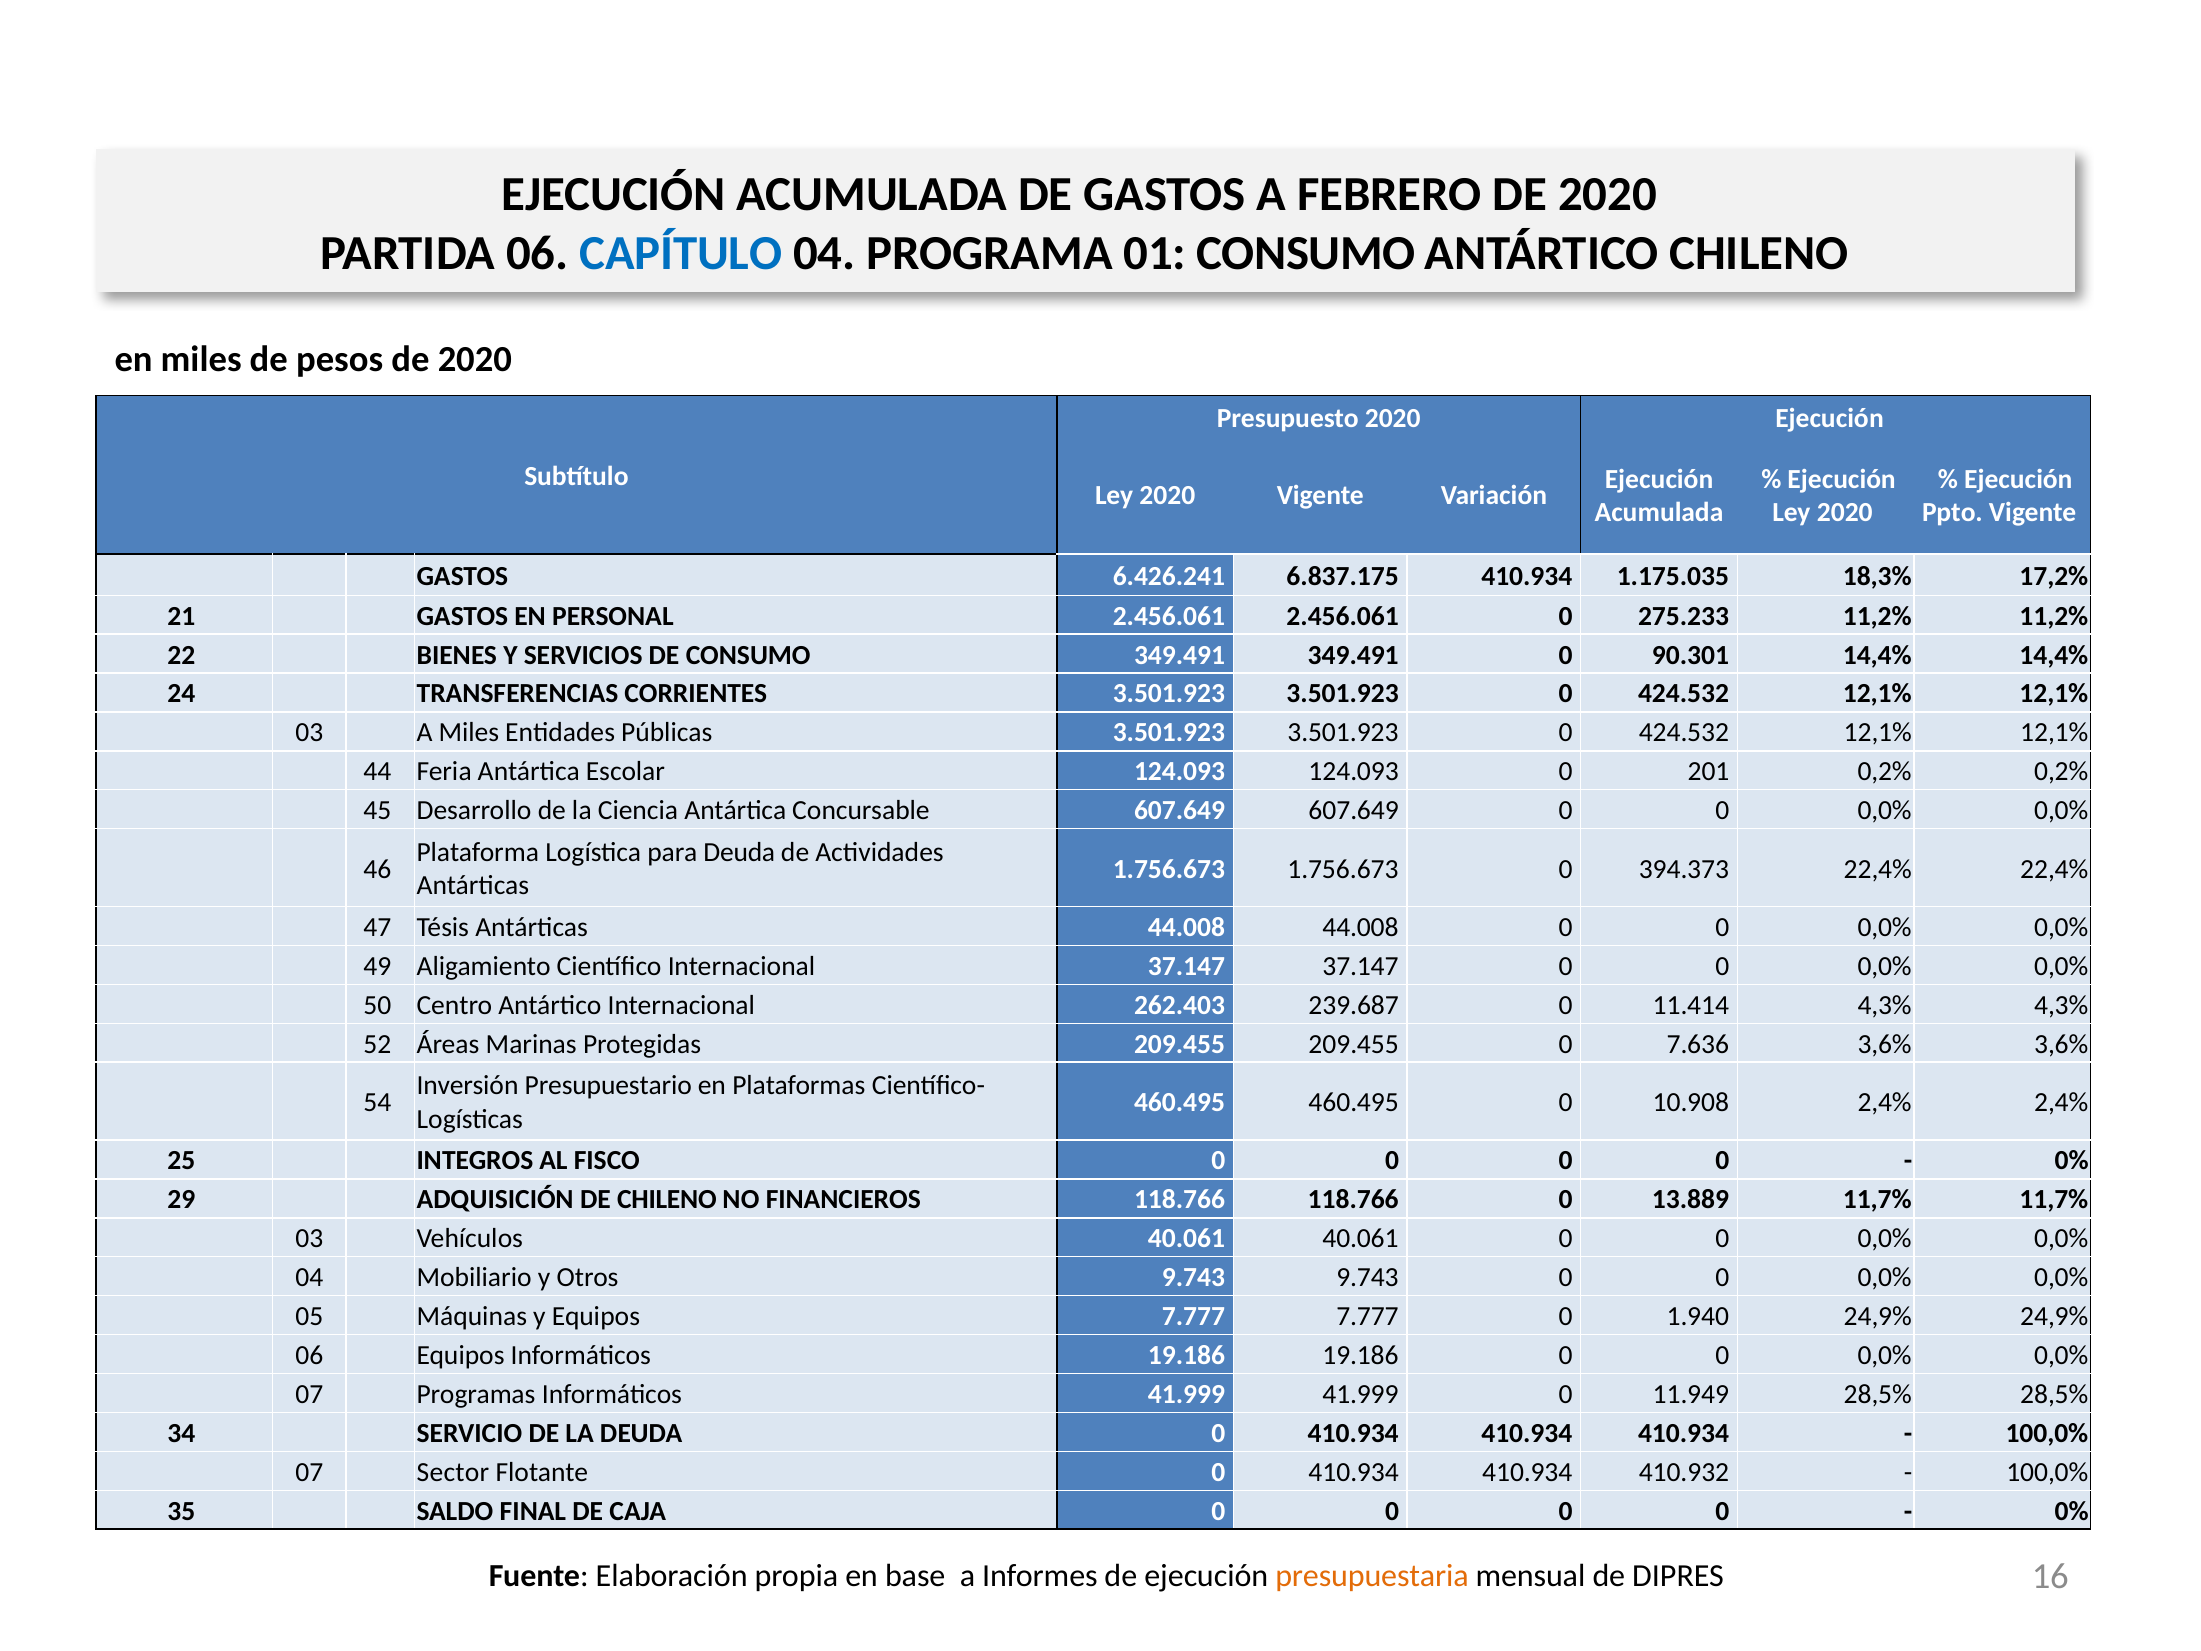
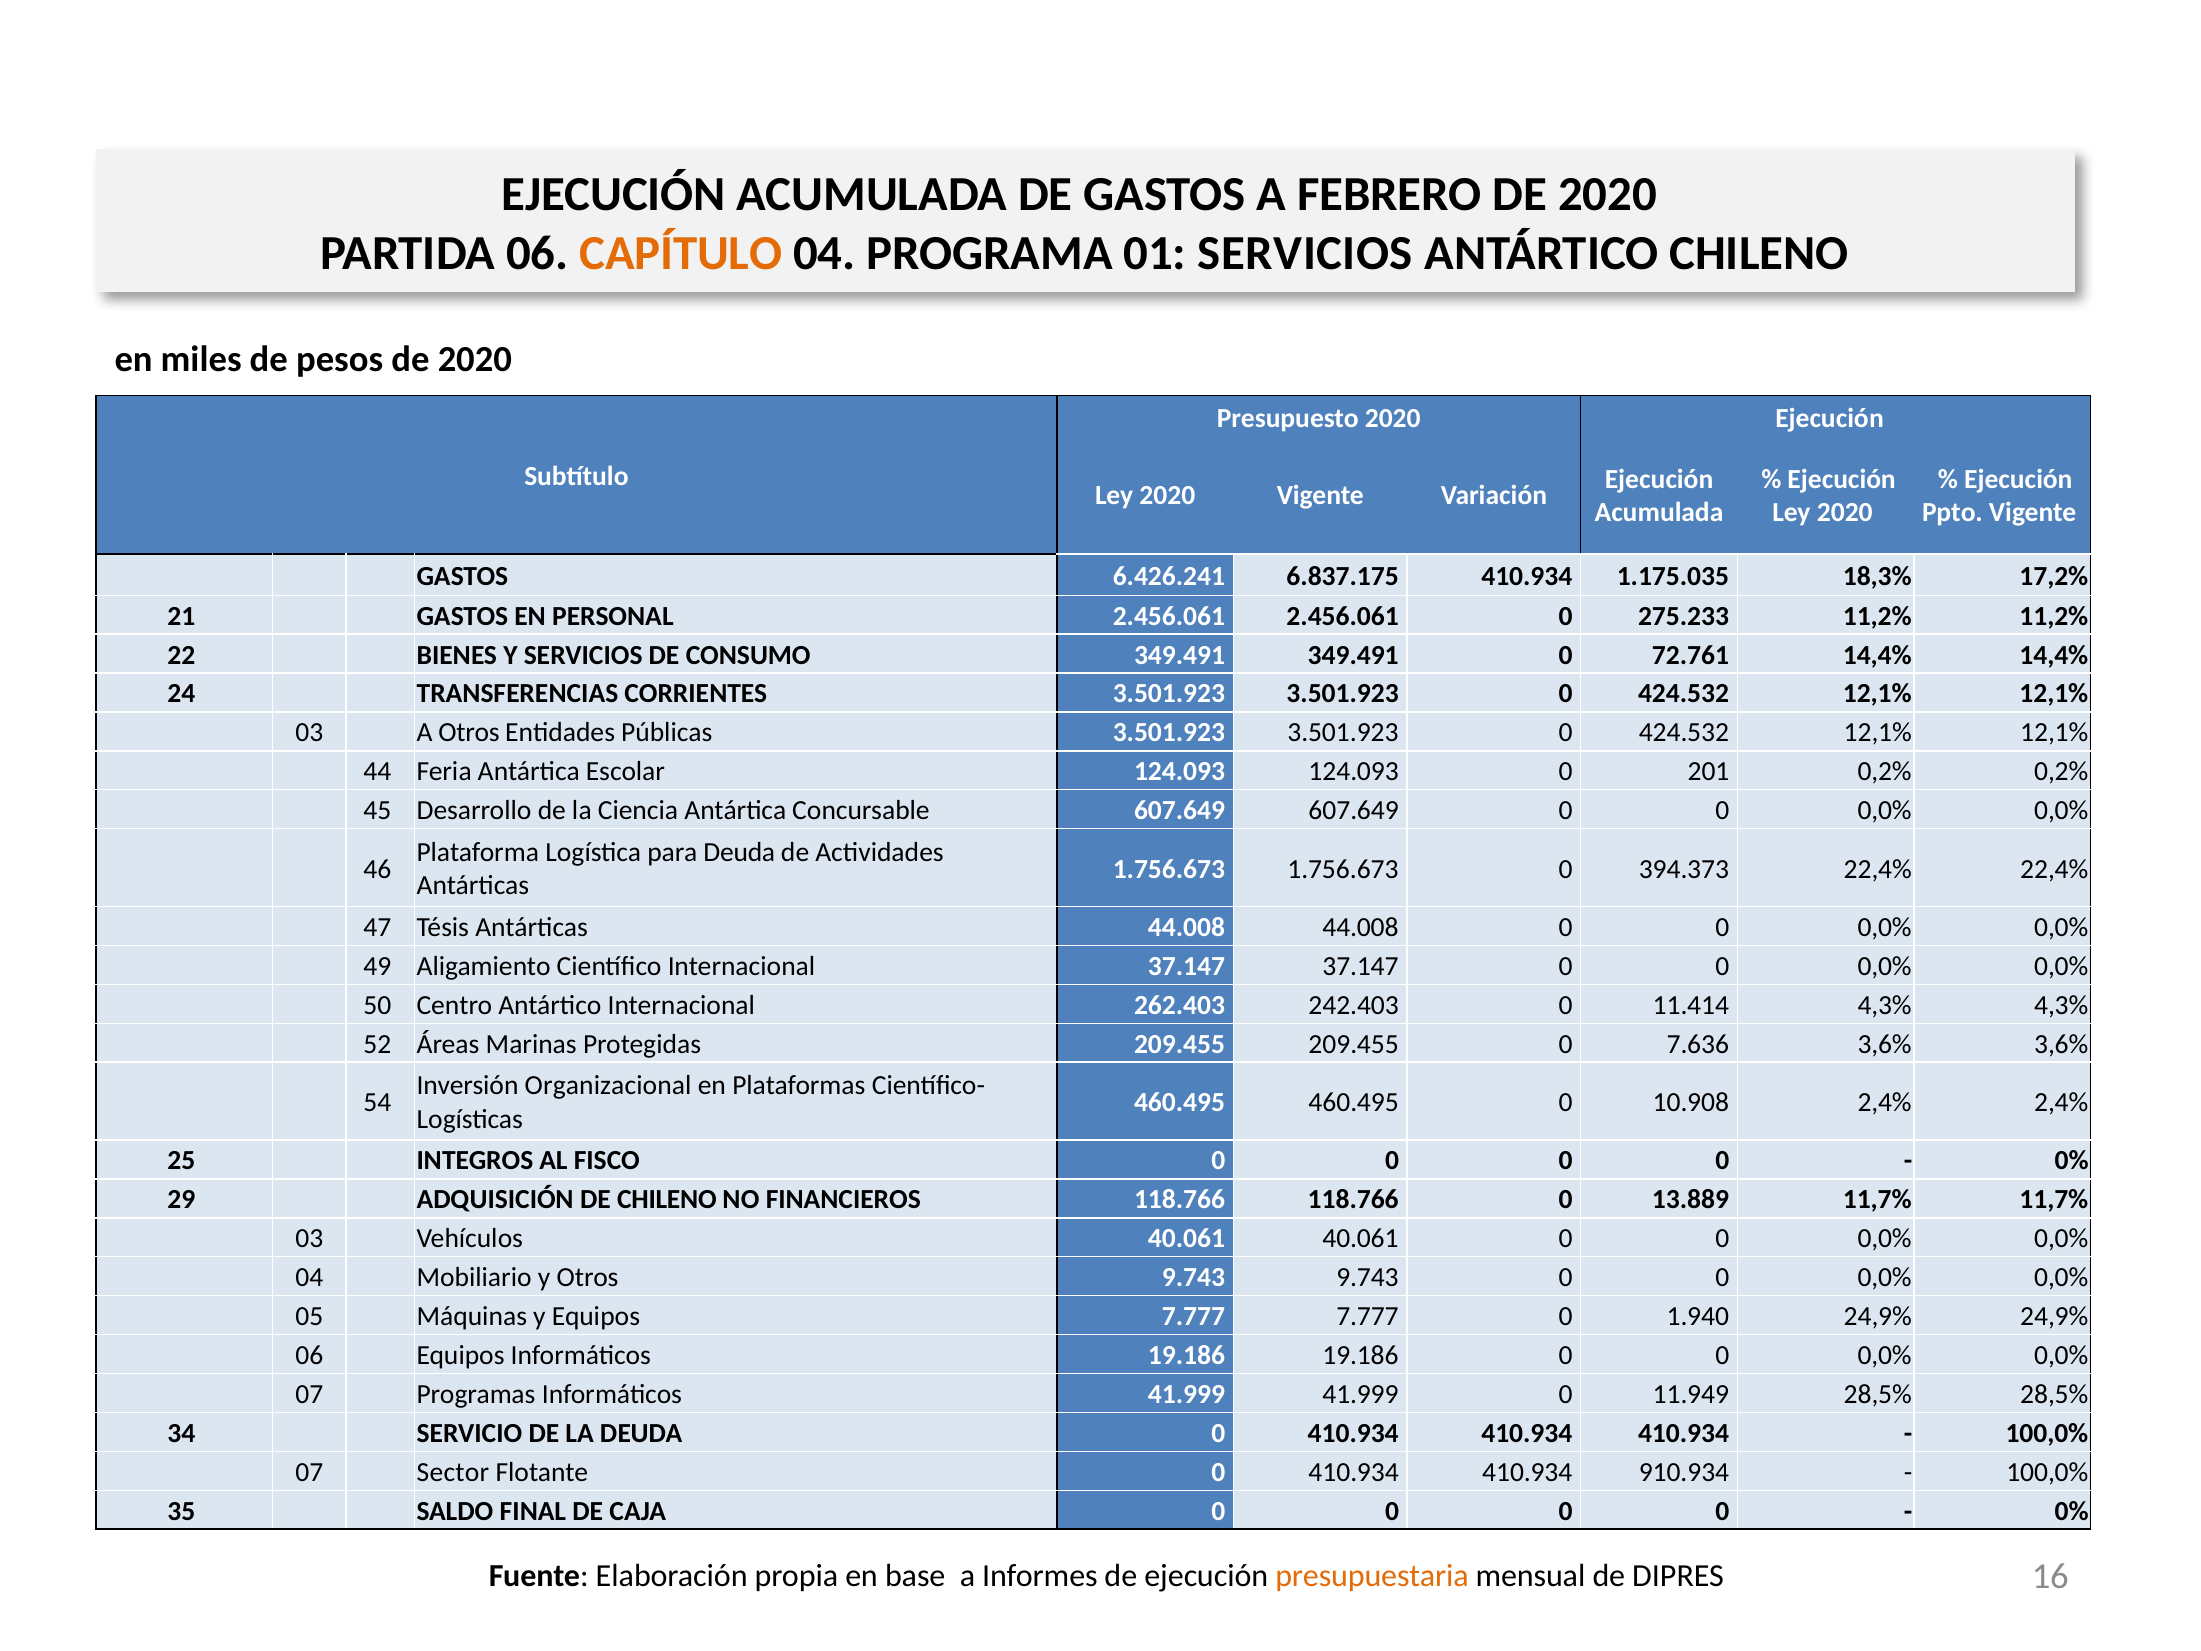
CAPÍTULO colour: blue -> orange (681, 253)
01 CONSUMO: CONSUMO -> SERVICIOS (1305, 253)
90.301: 90.301 -> 72.761 (1690, 655)
A Miles: Miles -> Otros (469, 733)
239.687: 239.687 -> 242.403 (1354, 1005)
Presupuestario: Presupuestario -> Organizacional (608, 1086)
410.932: 410.932 -> 910.934 (1684, 1472)
